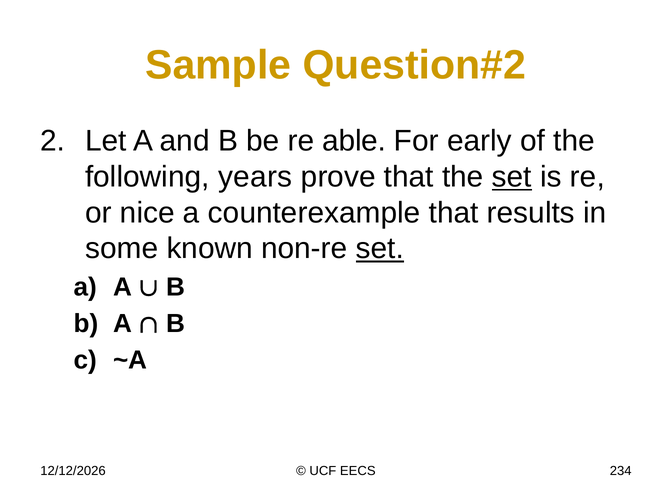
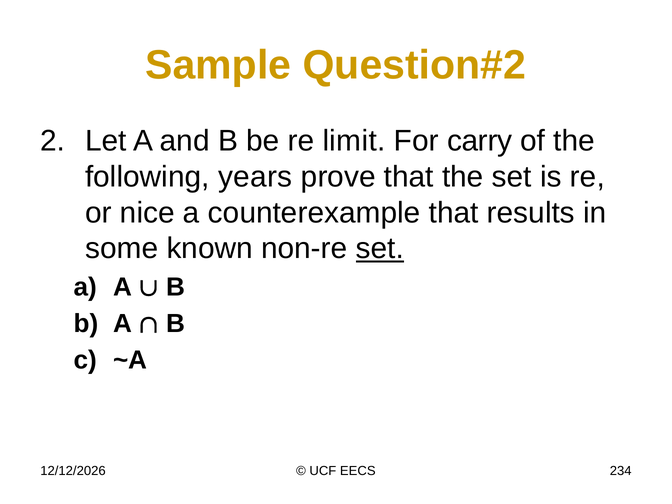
able: able -> limit (354, 141)
early: early -> carry (480, 141)
set underline: present -> none (512, 177)
